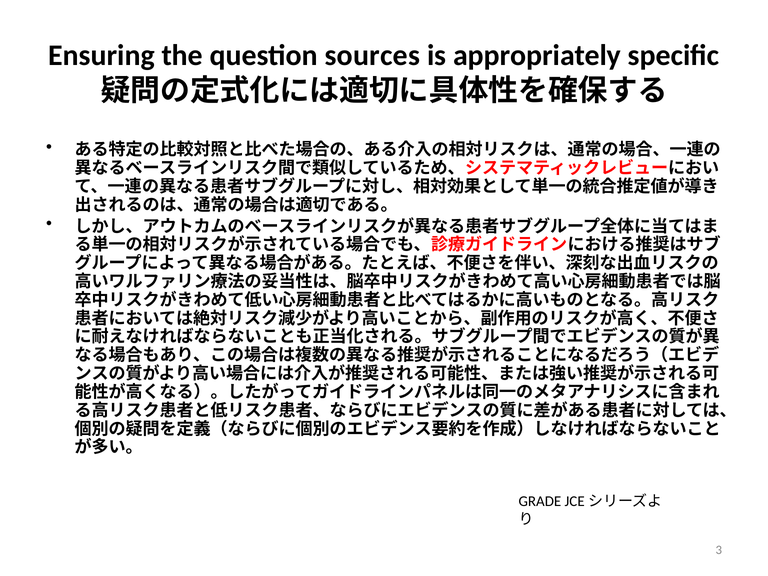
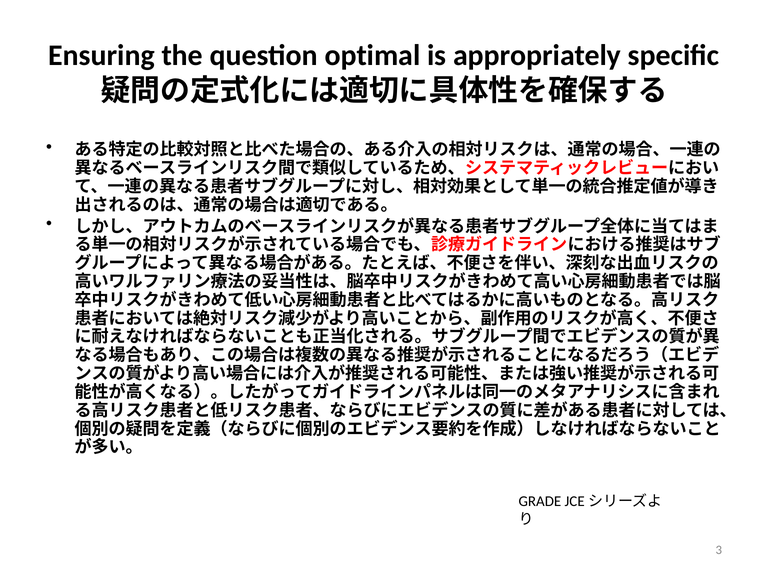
sources: sources -> optimal (373, 55)
